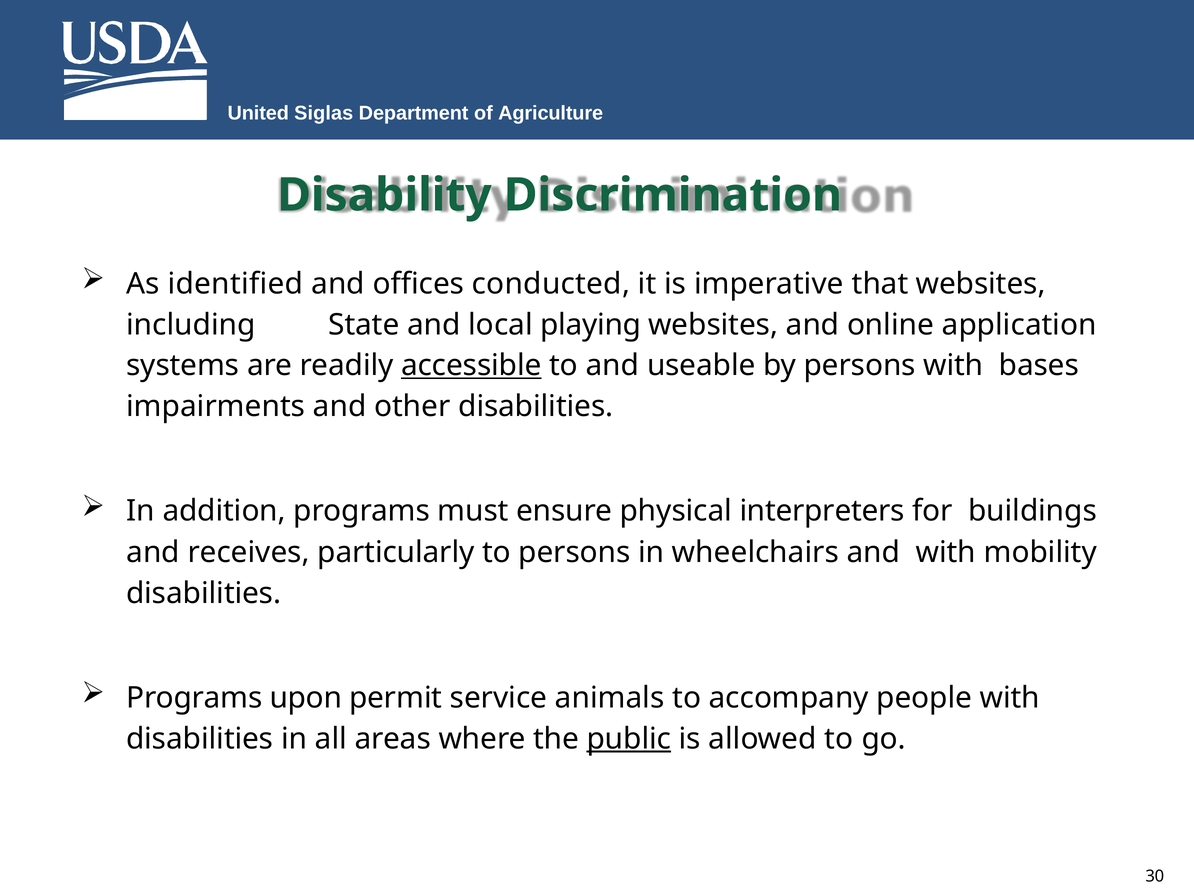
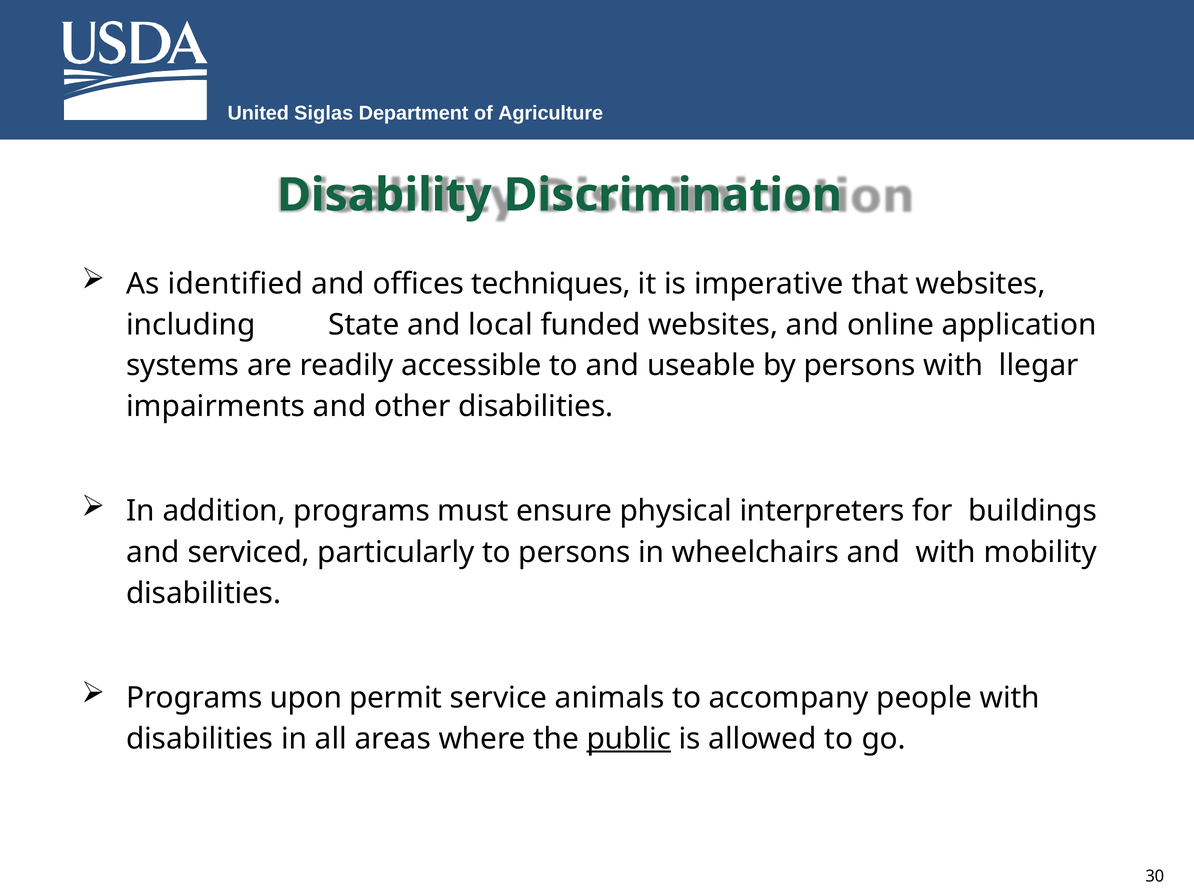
conducted: conducted -> techniques (551, 284)
playing: playing -> funded (591, 325)
accessible underline: present -> none (471, 366)
bases: bases -> llegar (1039, 366)
receives: receives -> serviced (249, 553)
